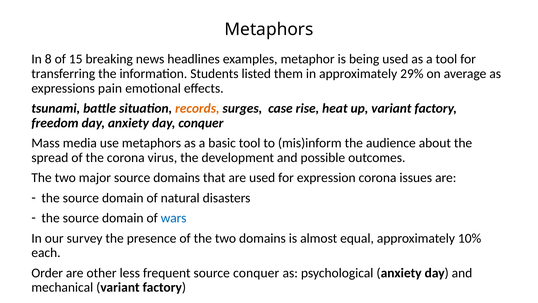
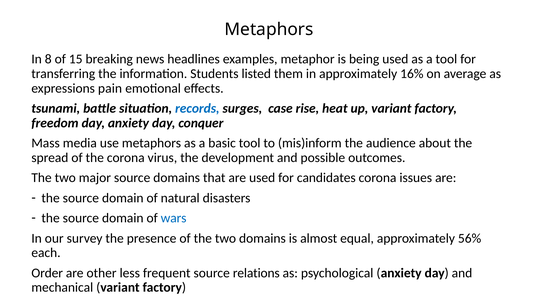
29%: 29% -> 16% (412, 74)
records colour: orange -> blue (197, 108)
expression: expression -> candidates (326, 178)
10%: 10% -> 56% (470, 238)
source conquer: conquer -> relations (256, 273)
